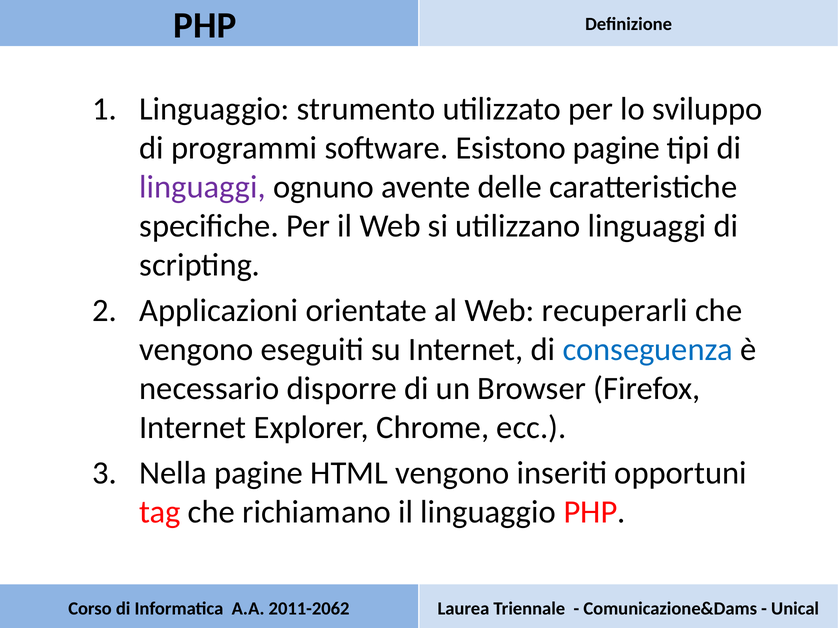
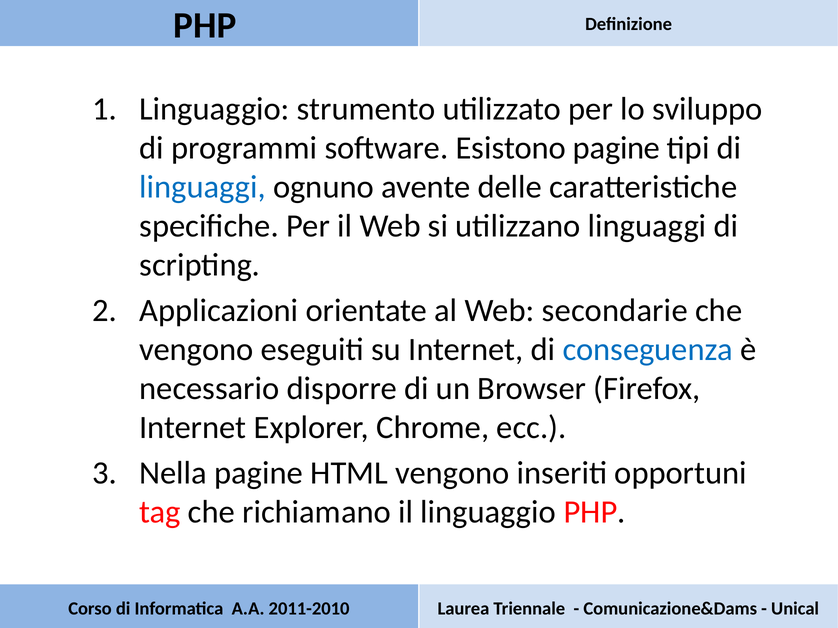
linguaggi colour: purple -> blue (203, 187)
recuperarli: recuperarli -> secondarie (615, 311)
2011-2062: 2011-2062 -> 2011-2010 (309, 609)
